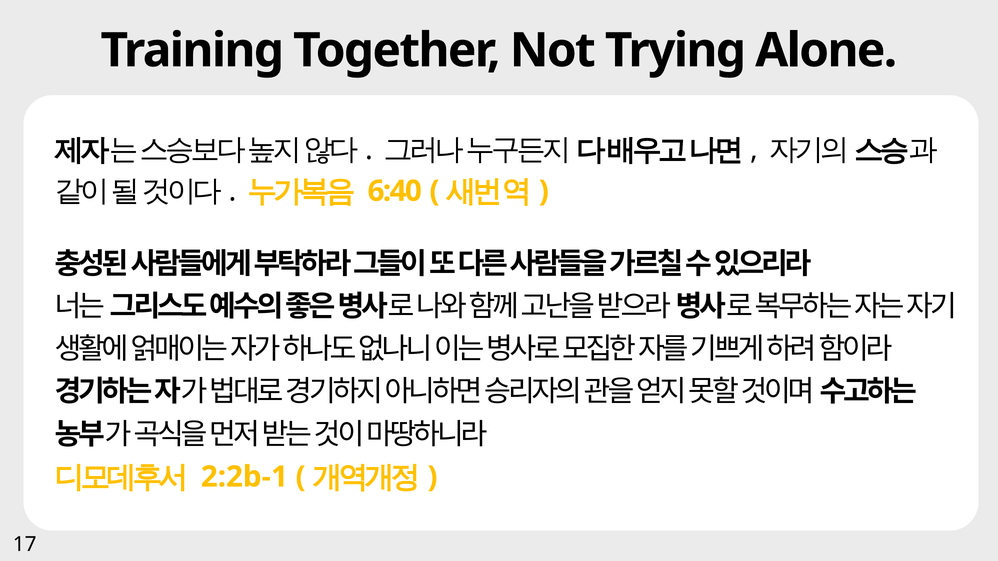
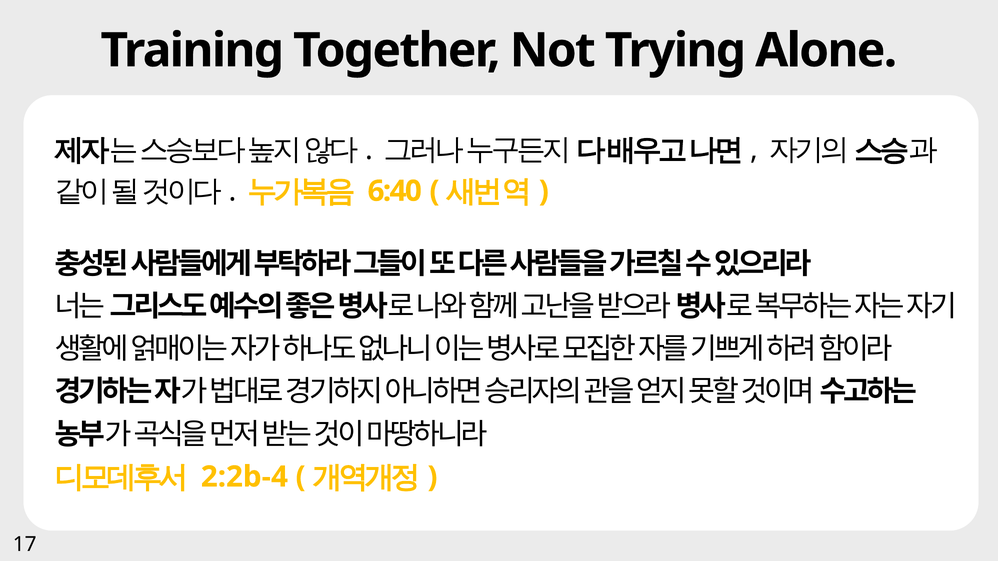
2:2b-1: 2:2b-1 -> 2:2b-4 (244, 477)
